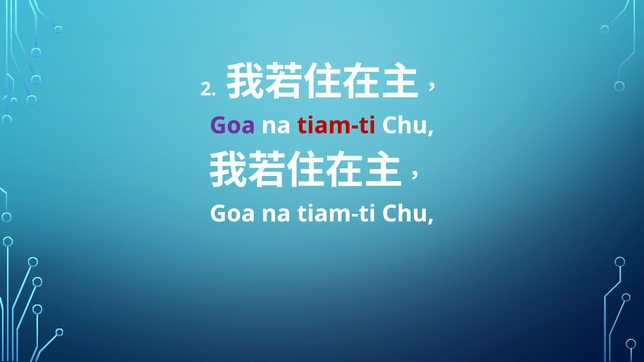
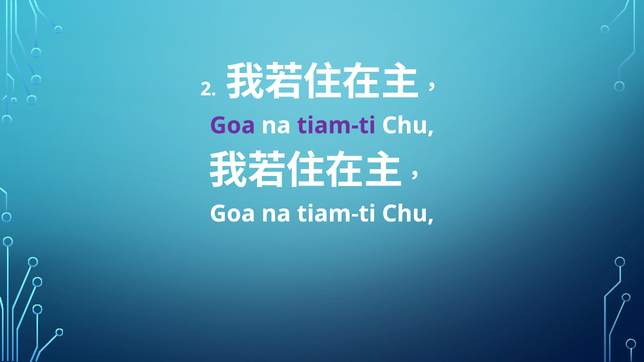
tiam-ti colour: red -> purple (336, 126)
